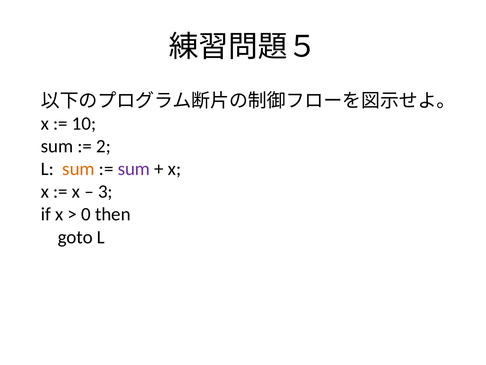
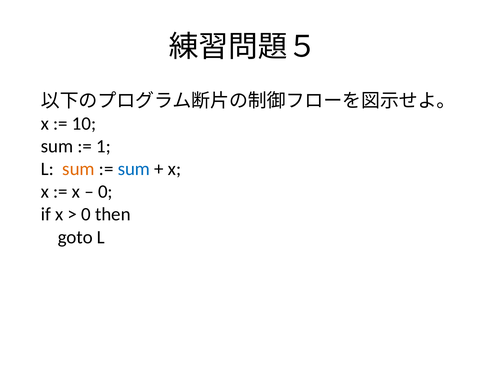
2: 2 -> 1 (103, 146)
sum colour: purple -> blue (134, 169)
3: 3 -> 0 (105, 191)
